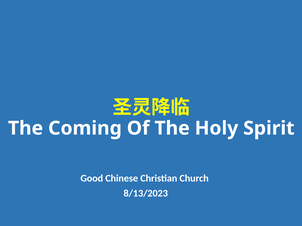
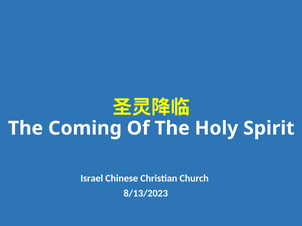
Good: Good -> Israel (92, 179)
